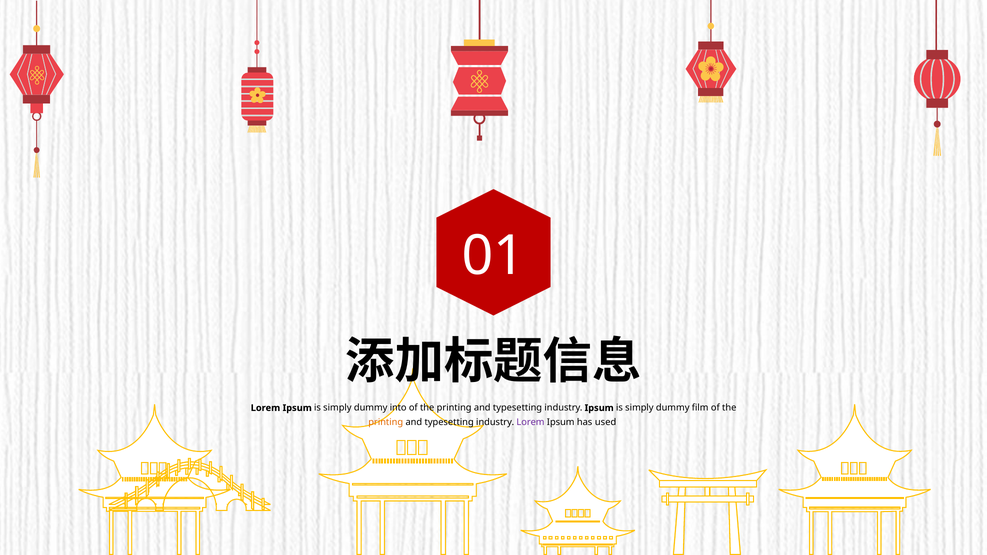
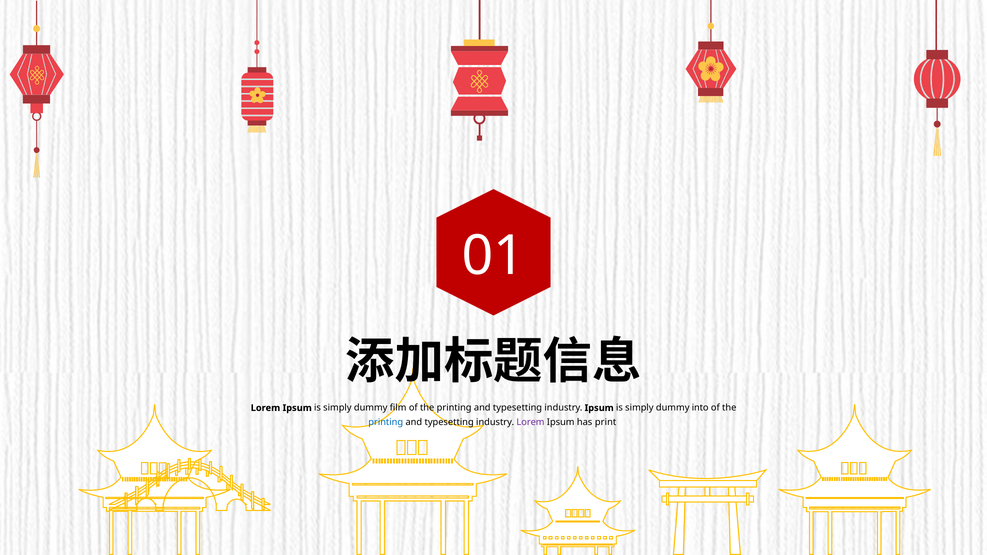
into: into -> film (398, 408)
film: film -> into (700, 408)
printing colour: orange -> blue (386, 422)
used: used -> print (606, 422)
